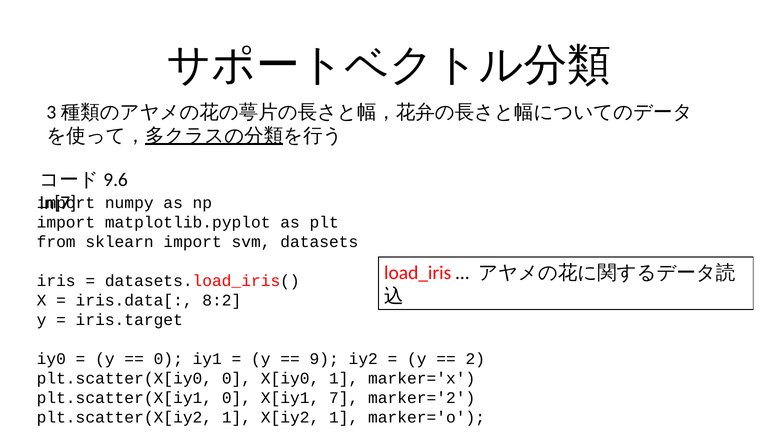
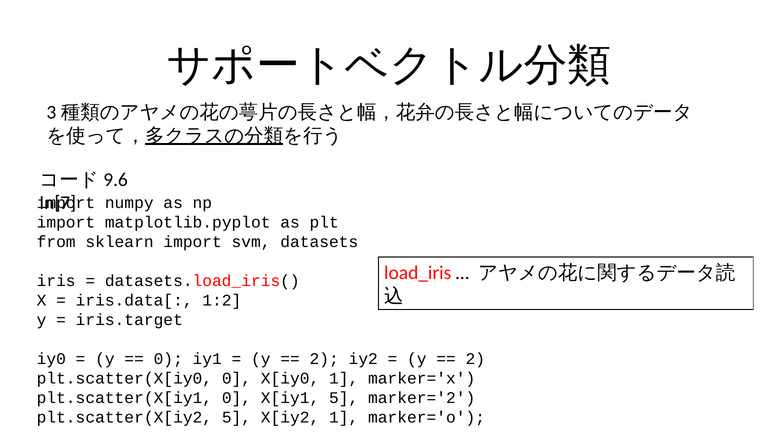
8:2: 8:2 -> 1:2 (222, 300)
9: 9 -> 2 (324, 359)
X[iy1 7: 7 -> 5 (344, 397)
plt.scatter(X[iy2 1: 1 -> 5 (236, 417)
